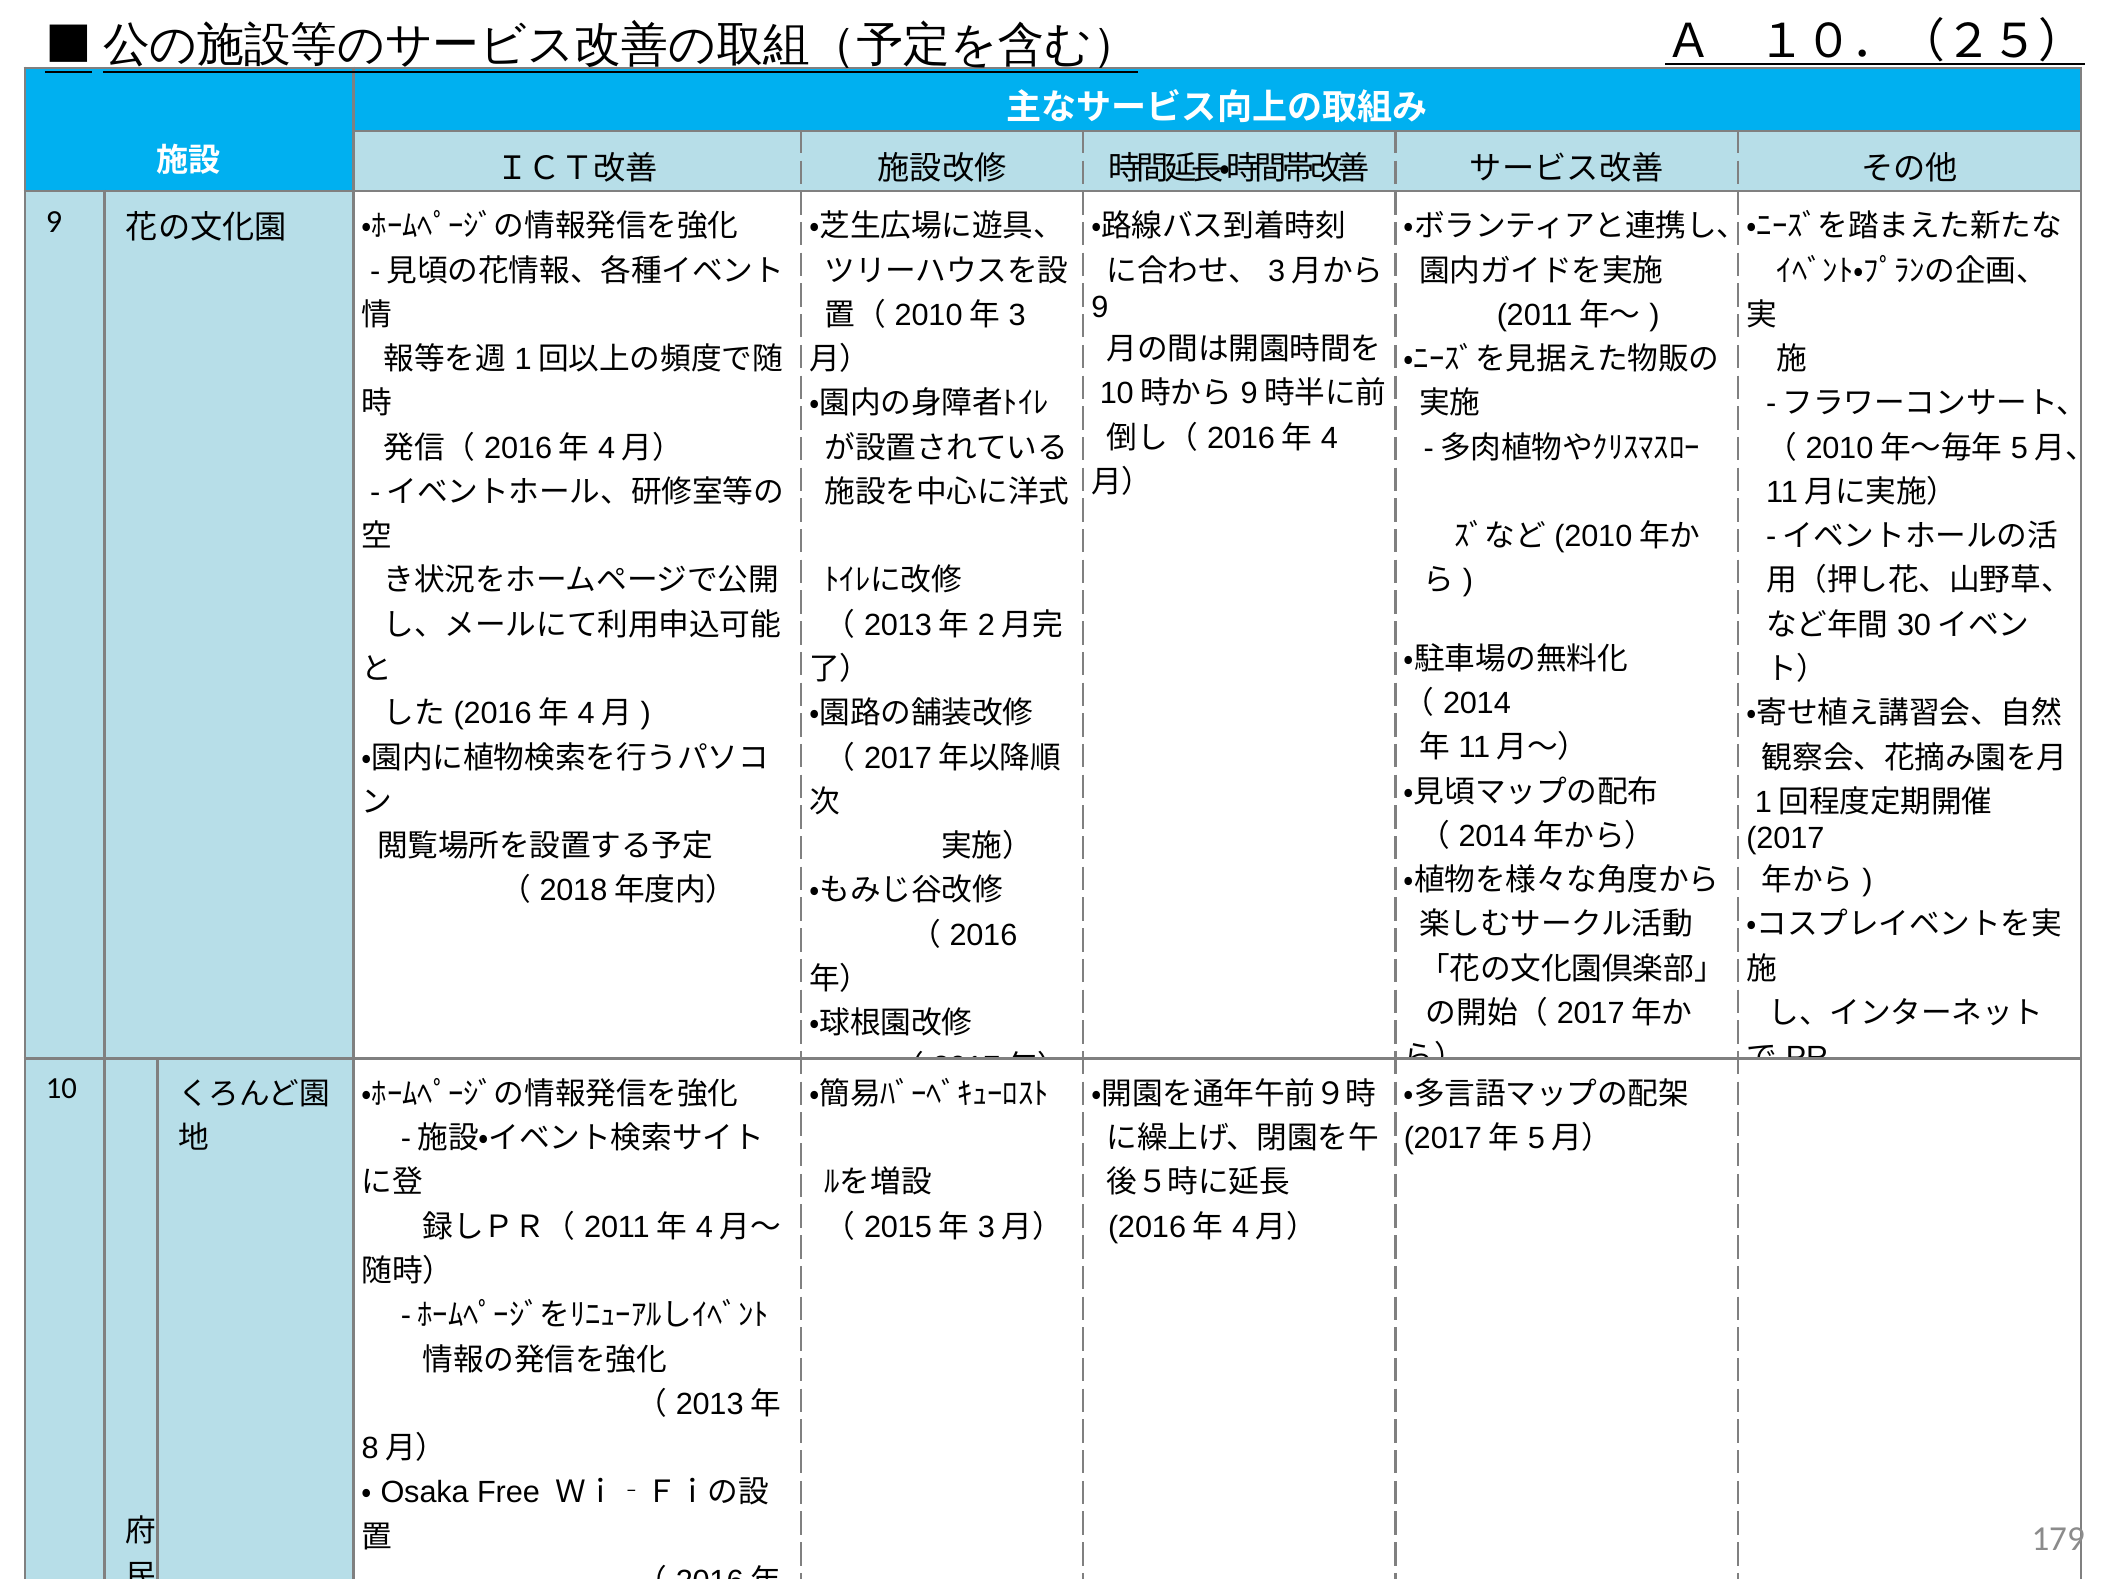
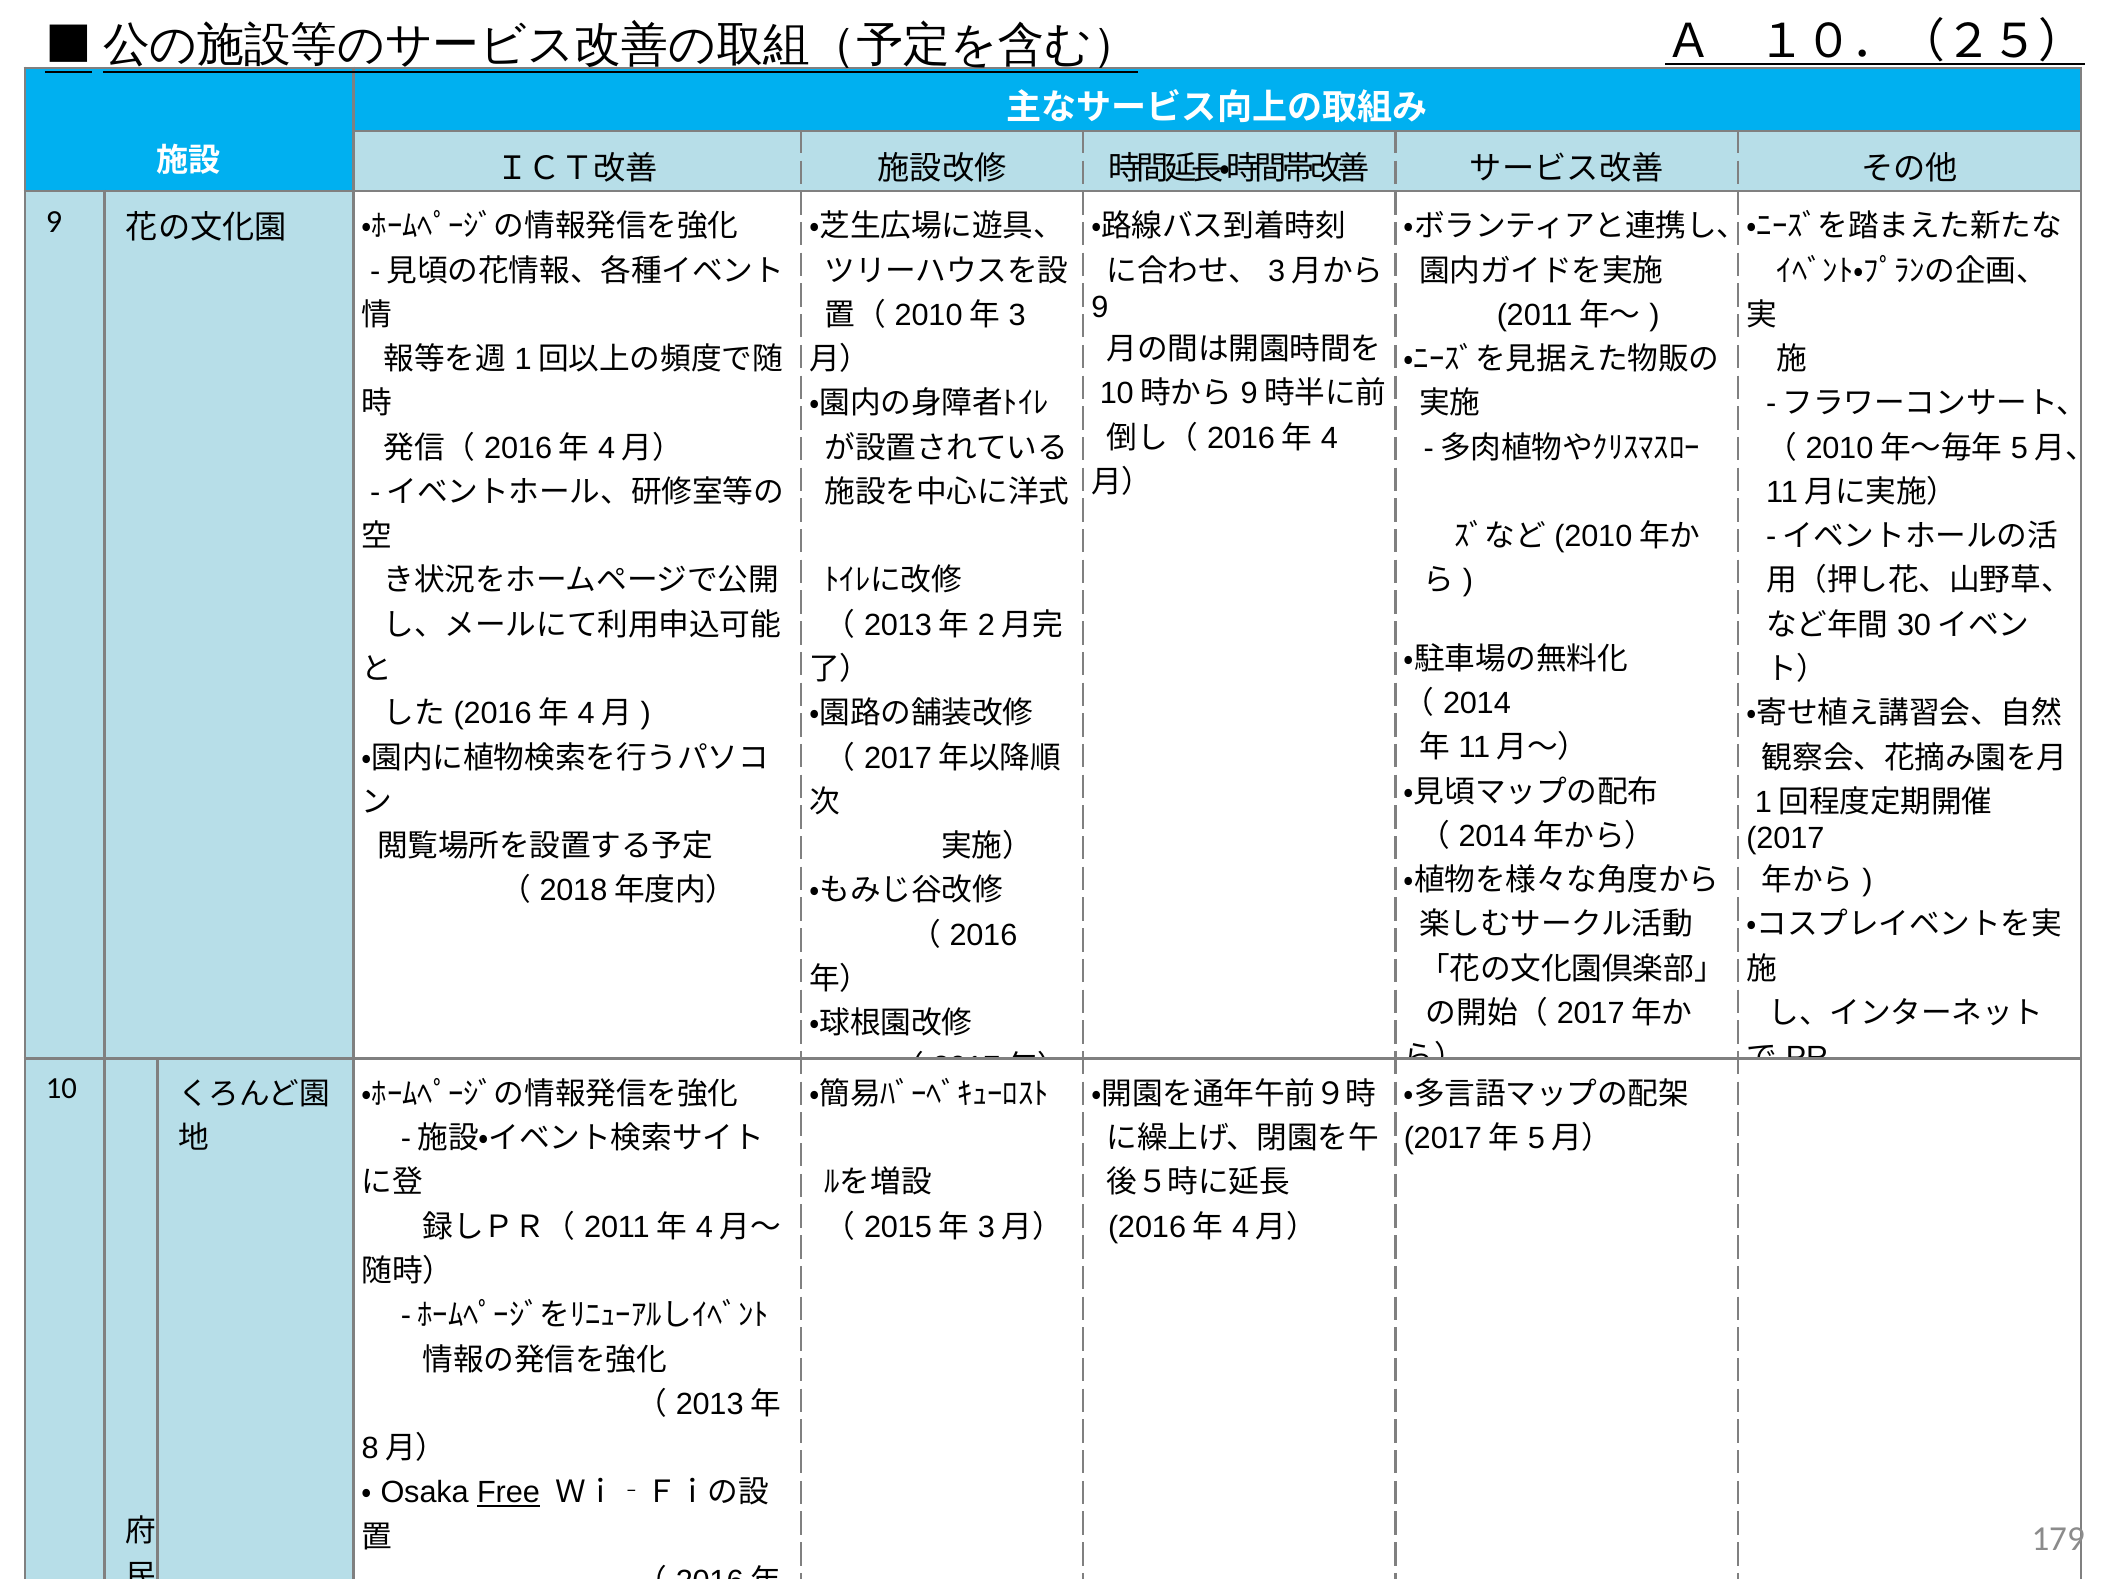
Free underline: none -> present (509, 1493)
